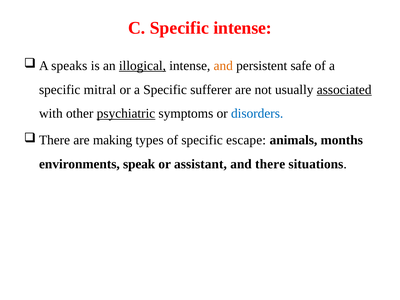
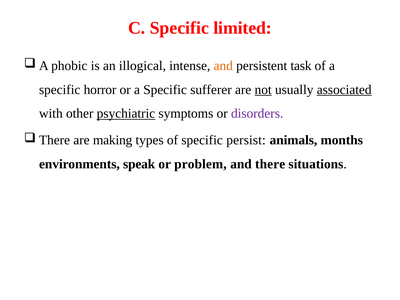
Specific intense: intense -> limited (243, 28)
speaks: speaks -> phobic (69, 66)
illogical underline: present -> none (142, 66)
safe: safe -> task (301, 66)
mitral: mitral -> horror (100, 90)
not underline: none -> present (263, 90)
disorders colour: blue -> purple (257, 114)
escape: escape -> persist (246, 140)
assistant: assistant -> problem (200, 164)
